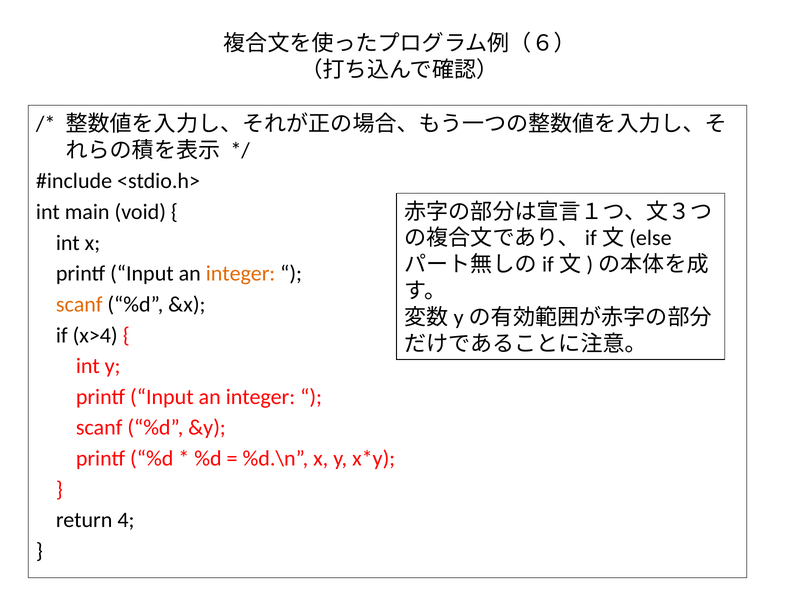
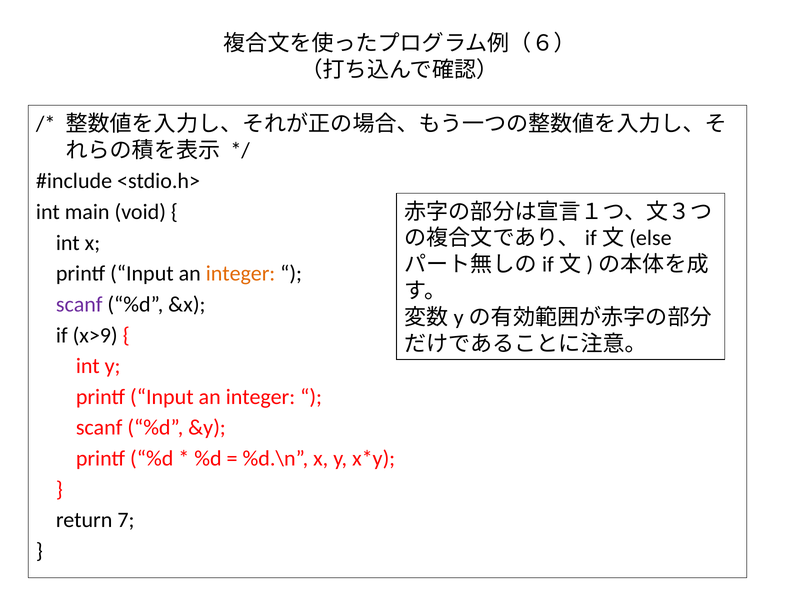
scanf colour: orange -> purple (79, 305)
x>4: x>4 -> x>9 (95, 336)
4: 4 -> 7 (126, 521)
